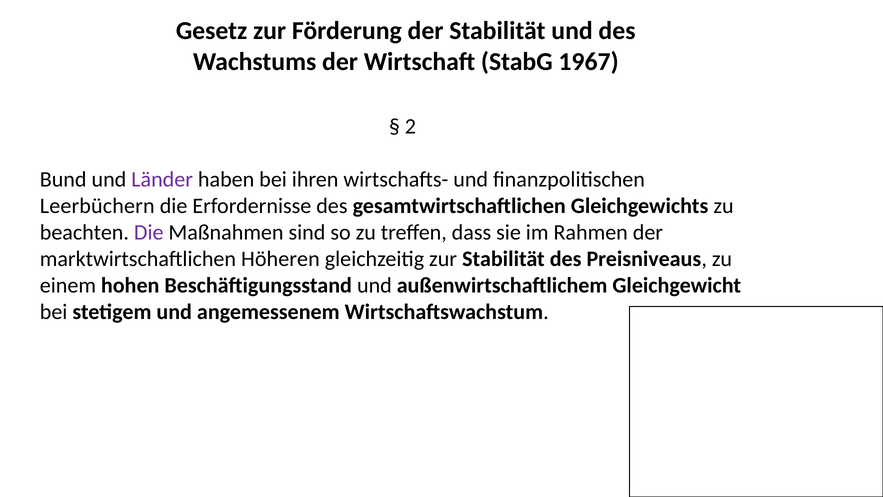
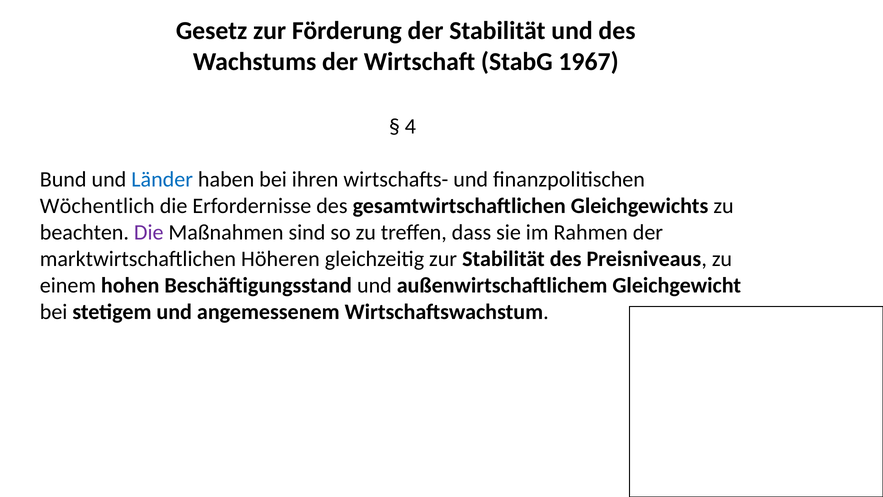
2: 2 -> 4 (410, 127)
Länder colour: purple -> blue (162, 180)
Leerbüchern: Leerbüchern -> Wöchentlich (97, 206)
